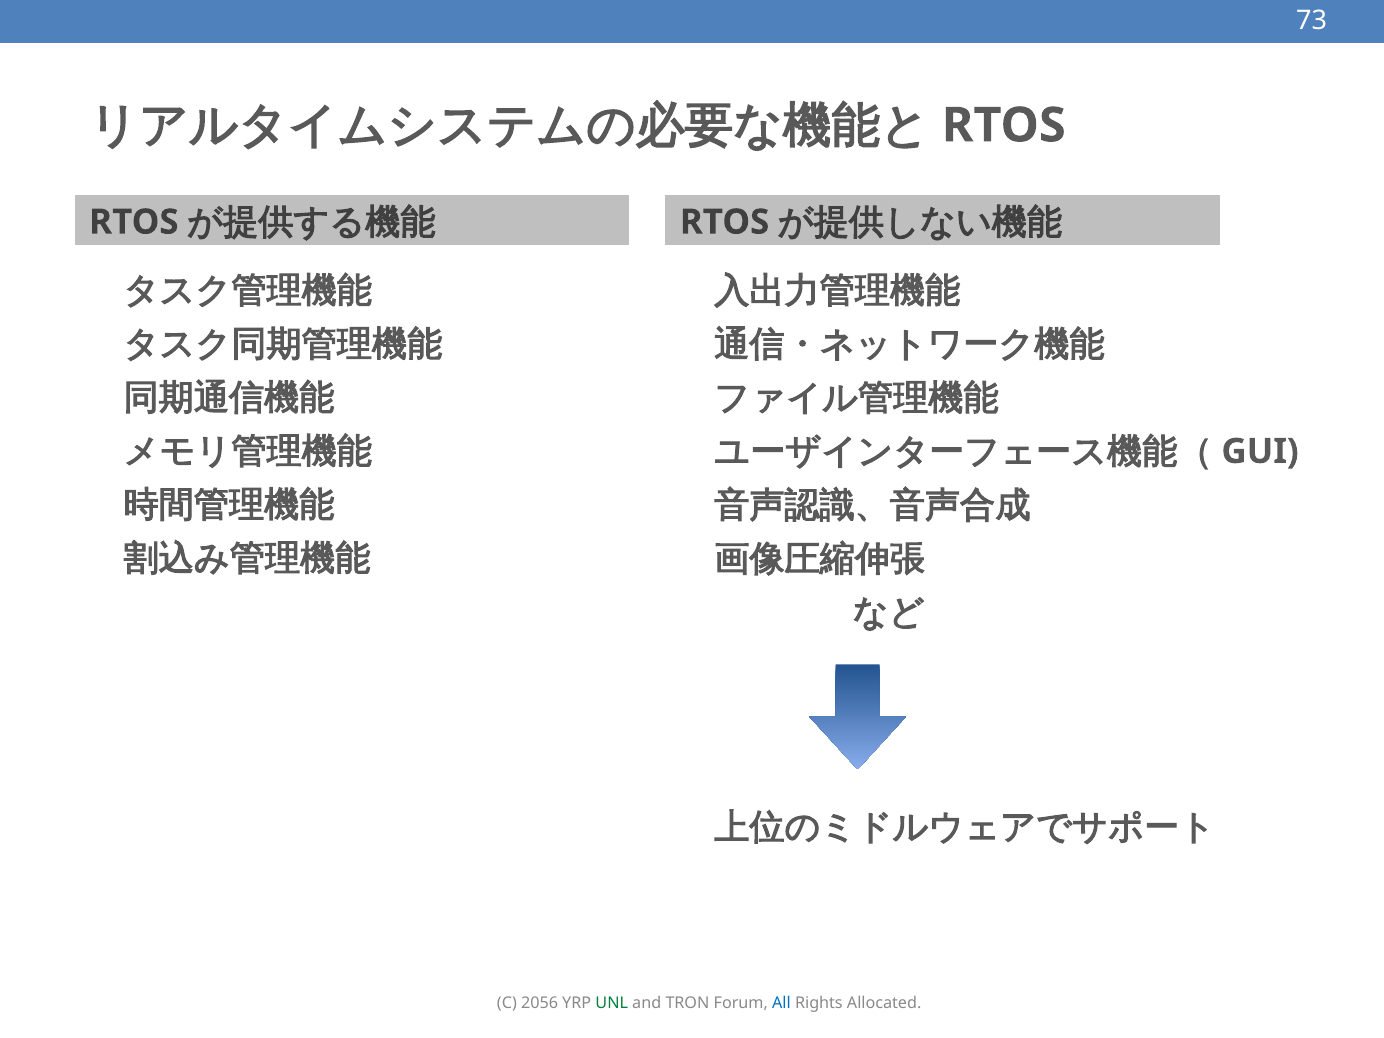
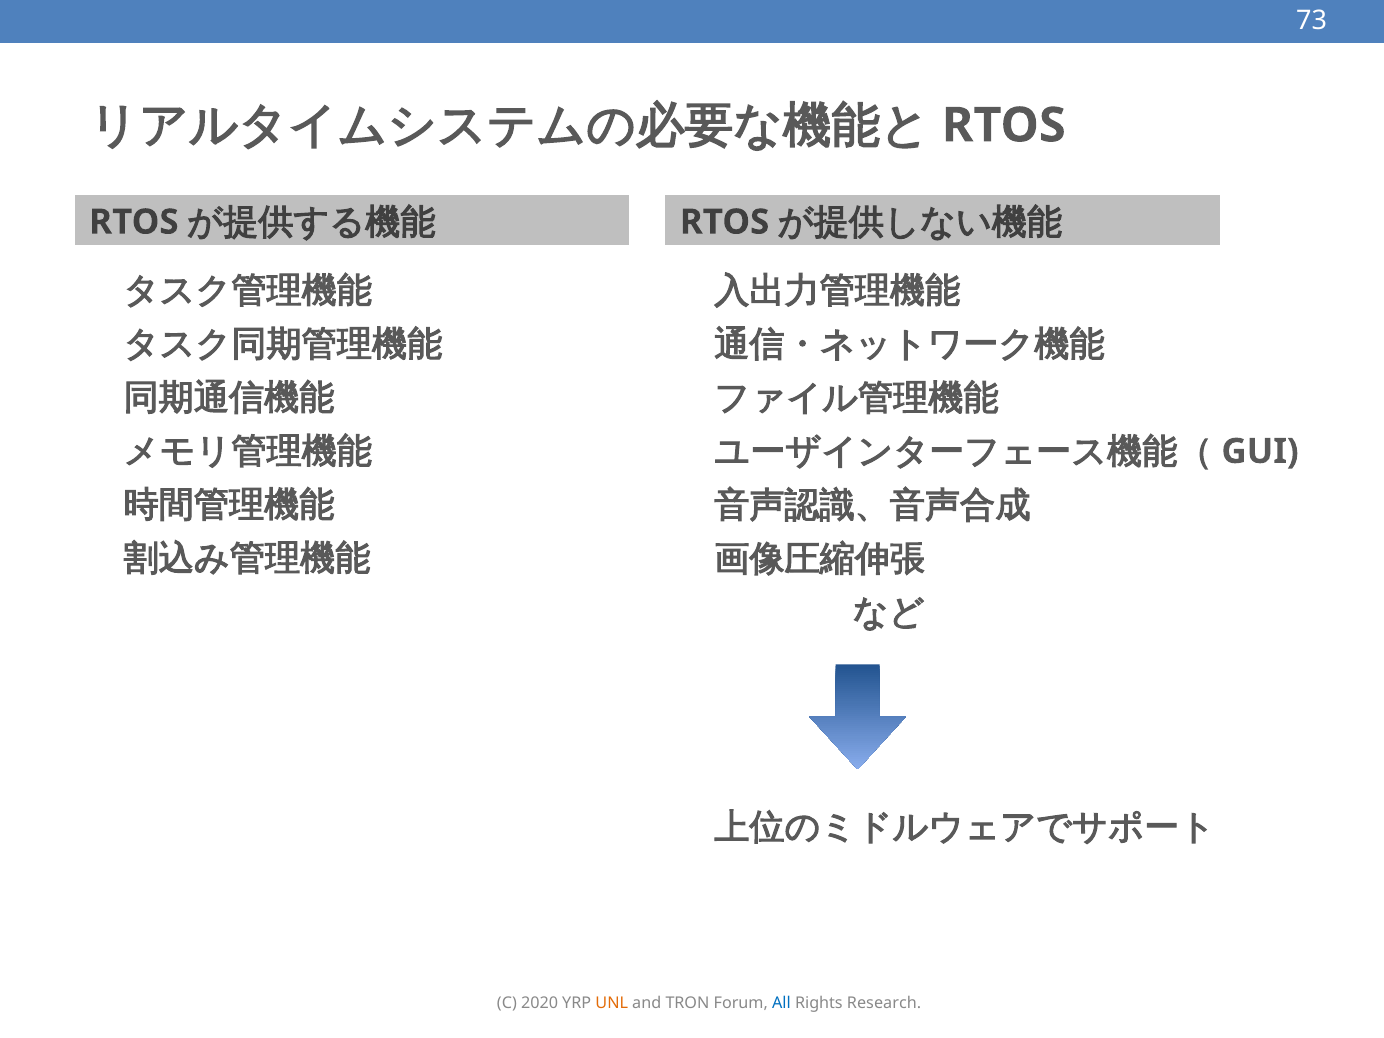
2056: 2056 -> 2020 (540, 1003)
UNL colour: green -> orange (612, 1003)
Allocated: Allocated -> Research (884, 1003)
